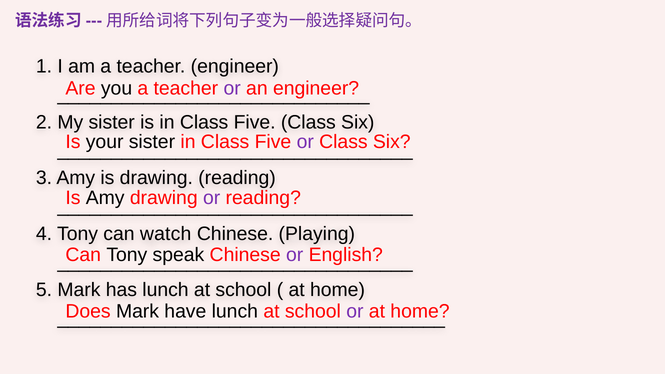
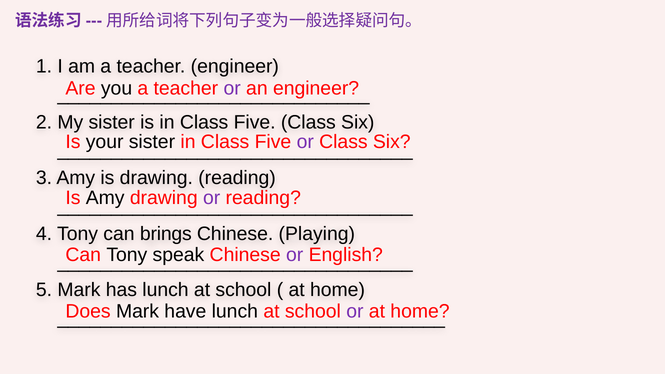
watch: watch -> brings (166, 234)
